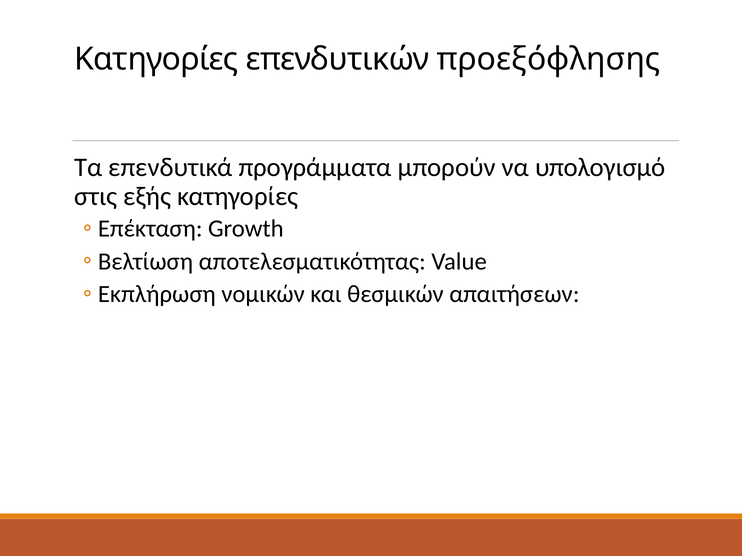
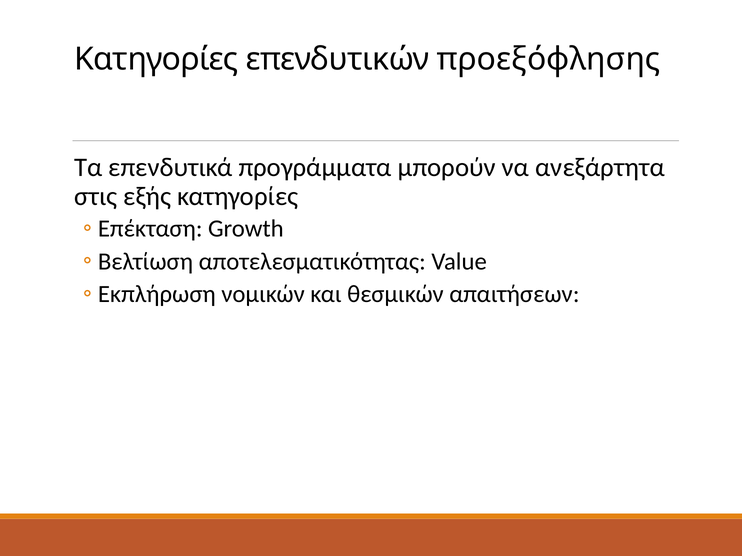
υπολογισμό: υπολογισμό -> ανεξάρτητα (600, 168)
